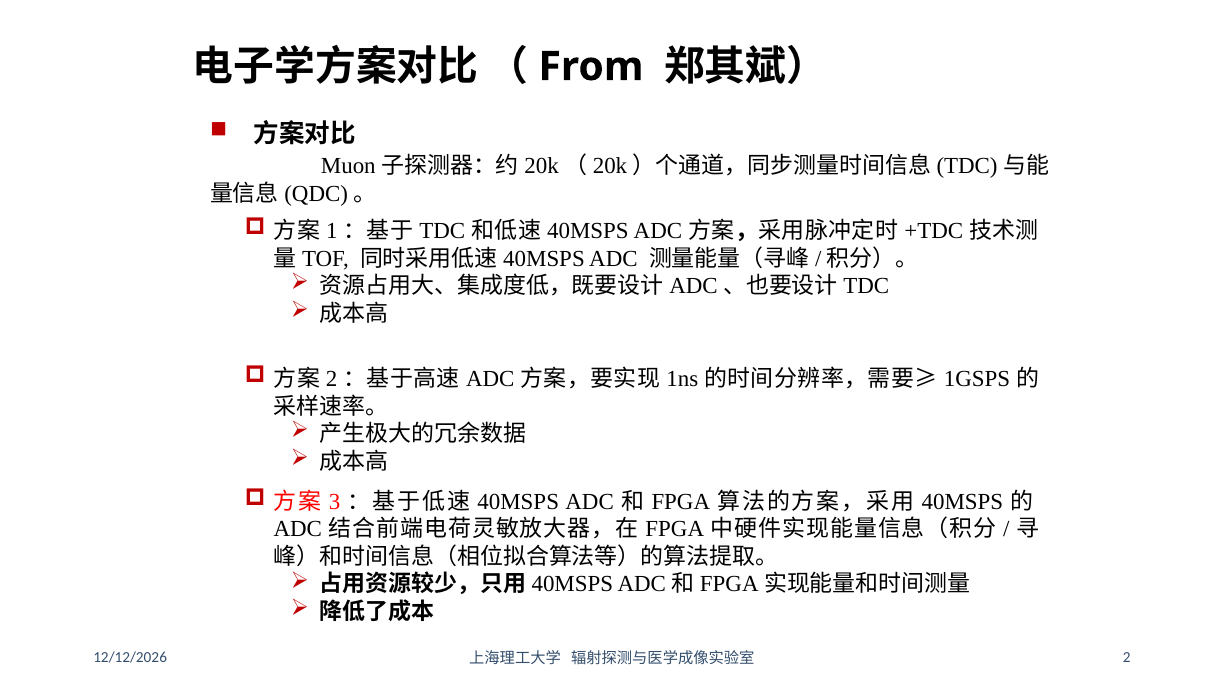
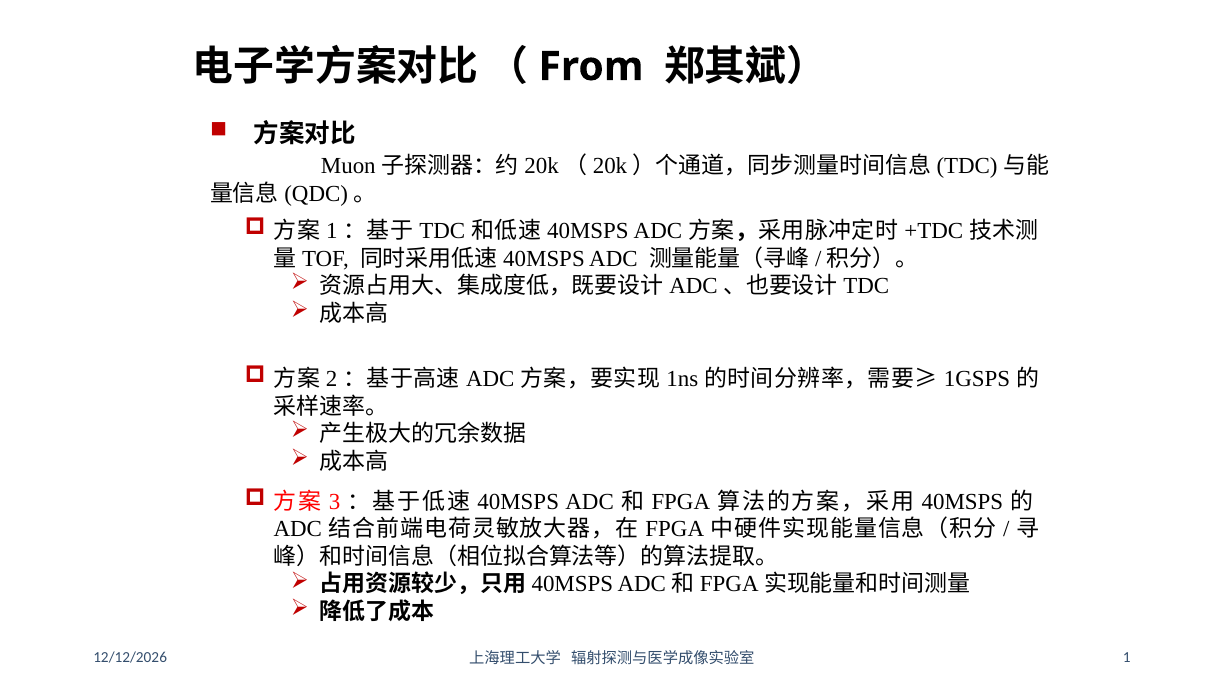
2: 2 -> 1 (1127, 657)
